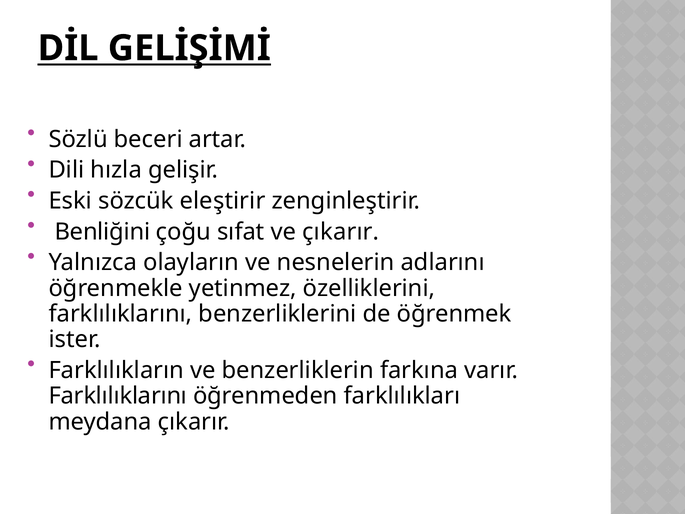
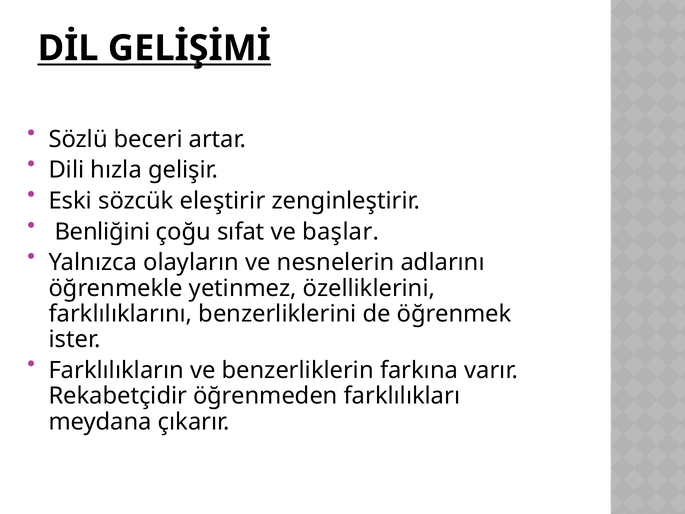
ve çıkarır: çıkarır -> başlar (341, 232)
Farklılıklarını: Farklılıklarını -> Rekabetçidir (118, 396)
